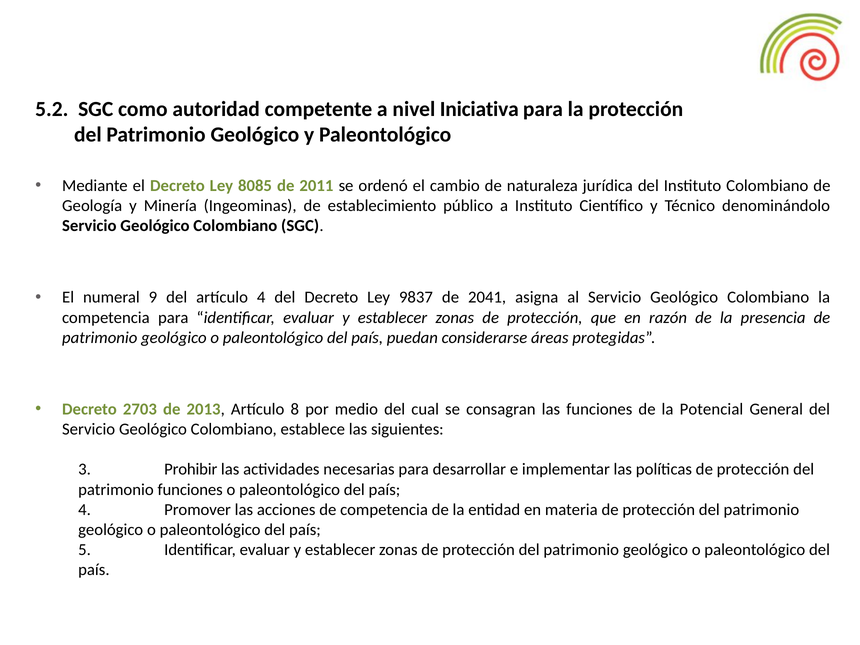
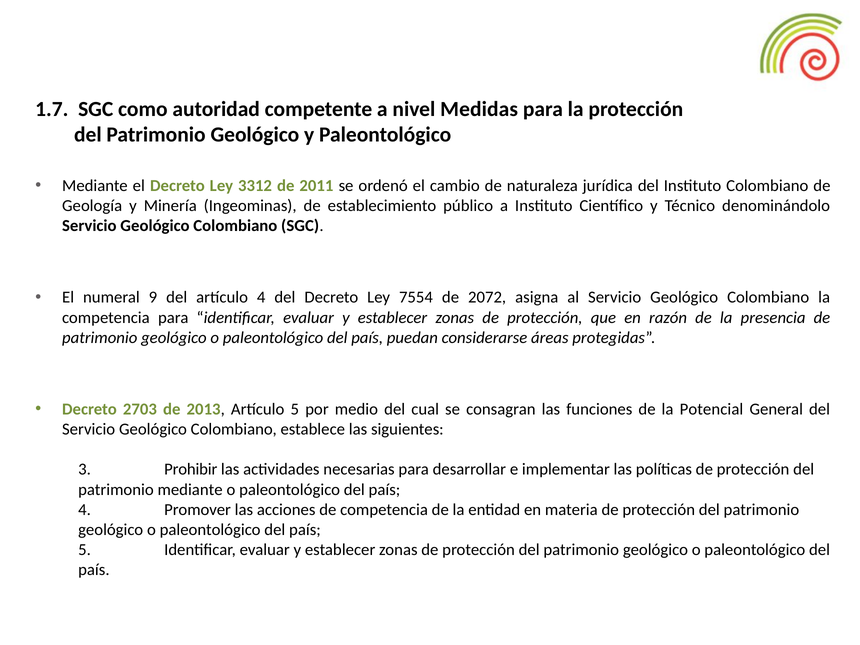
5.2: 5.2 -> 1.7 (52, 109)
Iniciativa: Iniciativa -> Medidas (479, 109)
8085: 8085 -> 3312 (255, 186)
9837: 9837 -> 7554 (416, 297)
2041: 2041 -> 2072 (487, 297)
Artículo 8: 8 -> 5 (295, 409)
patrimonio funciones: funciones -> mediante (190, 490)
